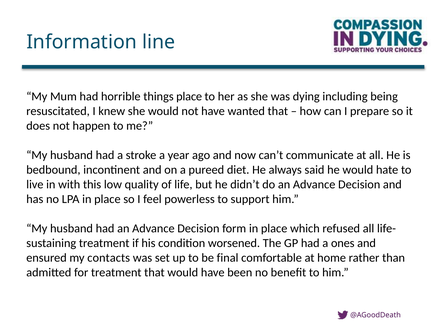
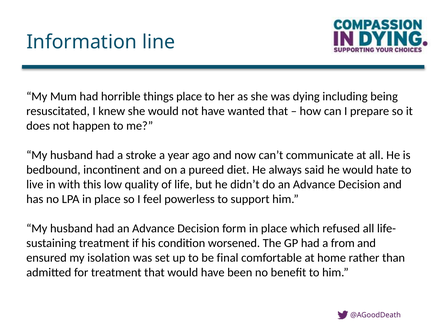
ones: ones -> from (343, 243)
contacts: contacts -> isolation (109, 258)
